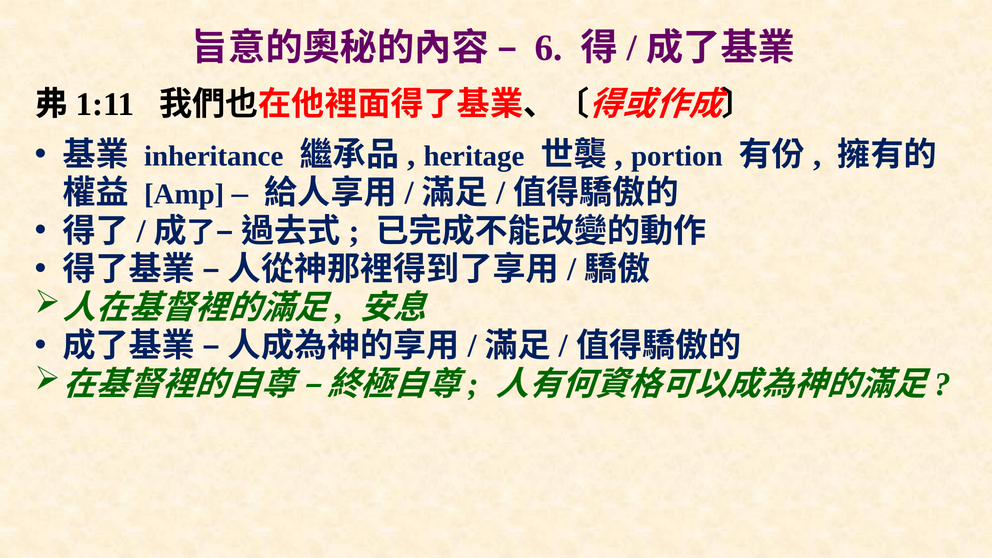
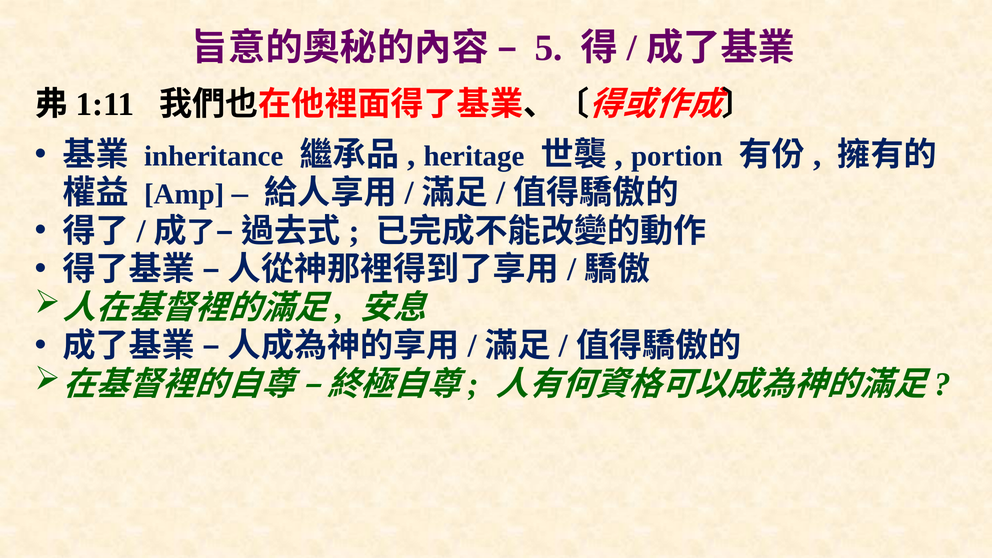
6: 6 -> 5 (549, 48)
